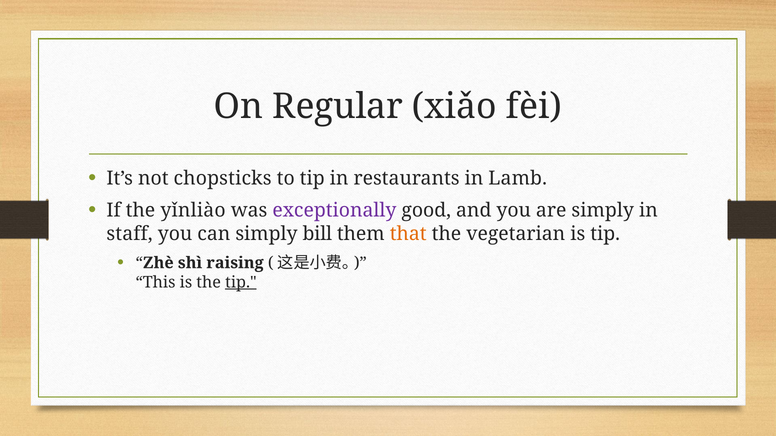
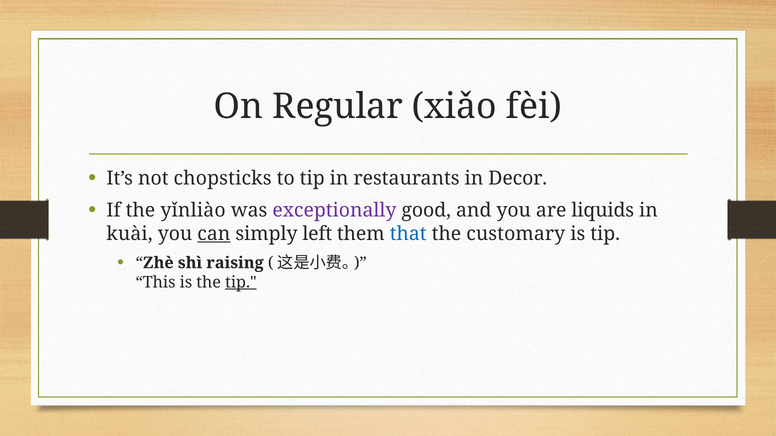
Lamb: Lamb -> Decor (518, 179)
are simply: simply -> liquids (603, 211)
staff: staff -> kuài (130, 234)
can underline: none -> present (214, 234)
bill: bill -> left (317, 234)
that colour: orange -> blue (408, 234)
vegetarian: vegetarian -> customary (516, 234)
